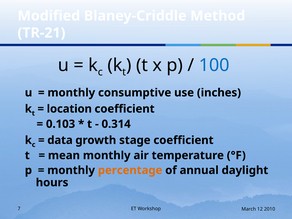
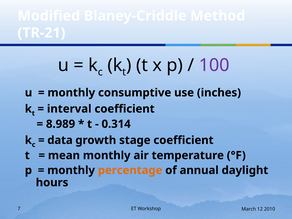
100 colour: blue -> purple (214, 65)
location: location -> interval (69, 109)
0.103: 0.103 -> 8.989 (61, 124)
